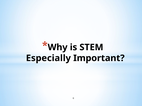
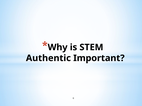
Especially: Especially -> Authentic (48, 58)
